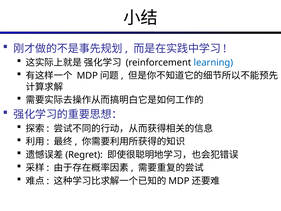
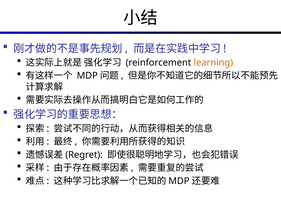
learning colour: blue -> orange (213, 62)
